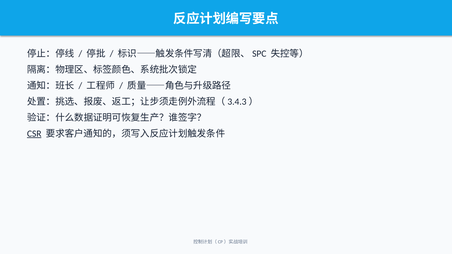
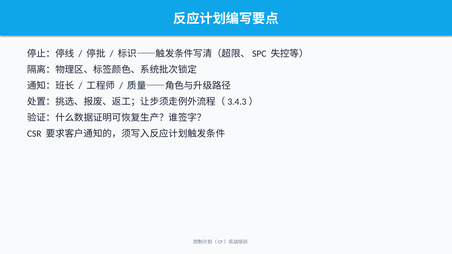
CSR underline: present -> none (34, 134)
